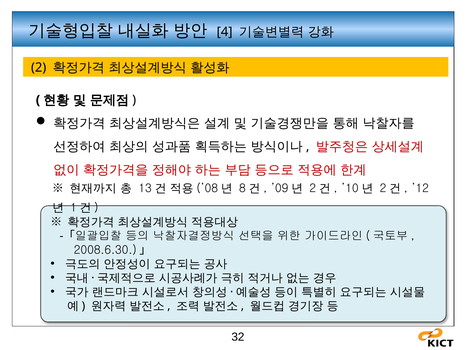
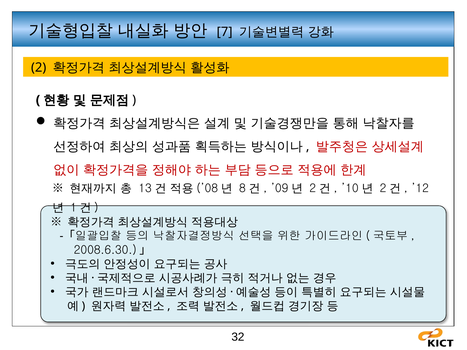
4: 4 -> 7 (225, 32)
